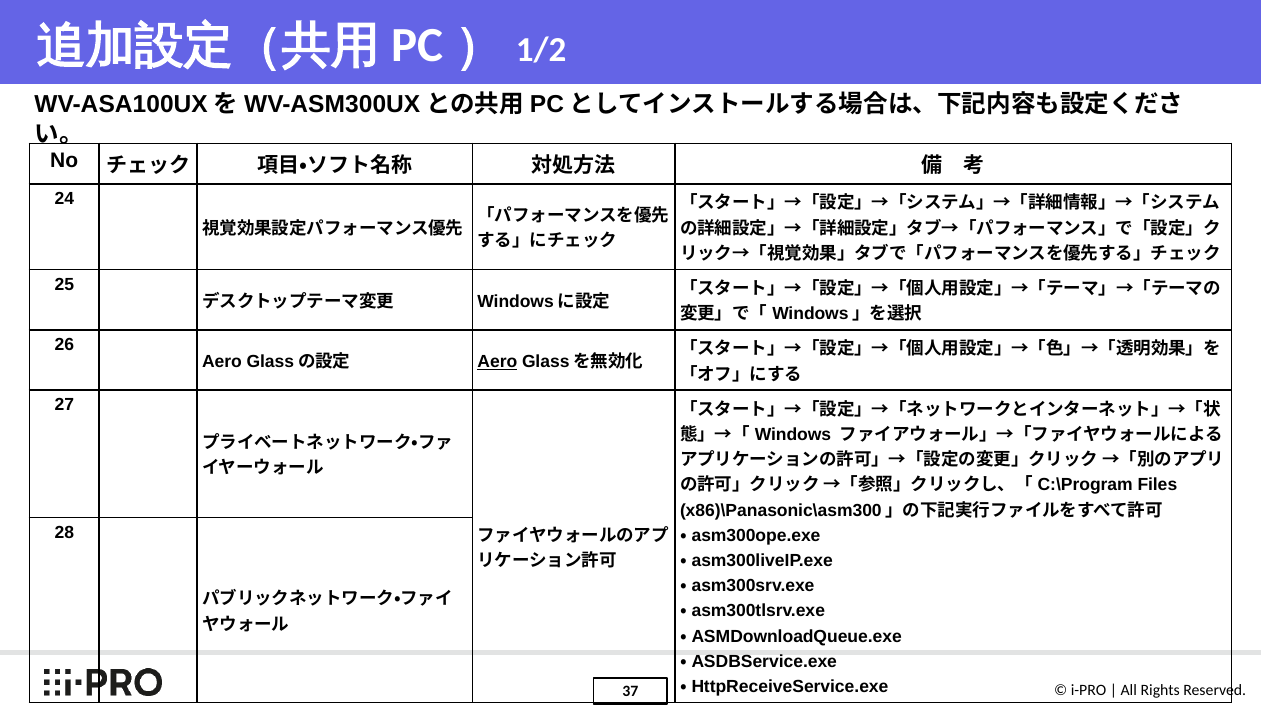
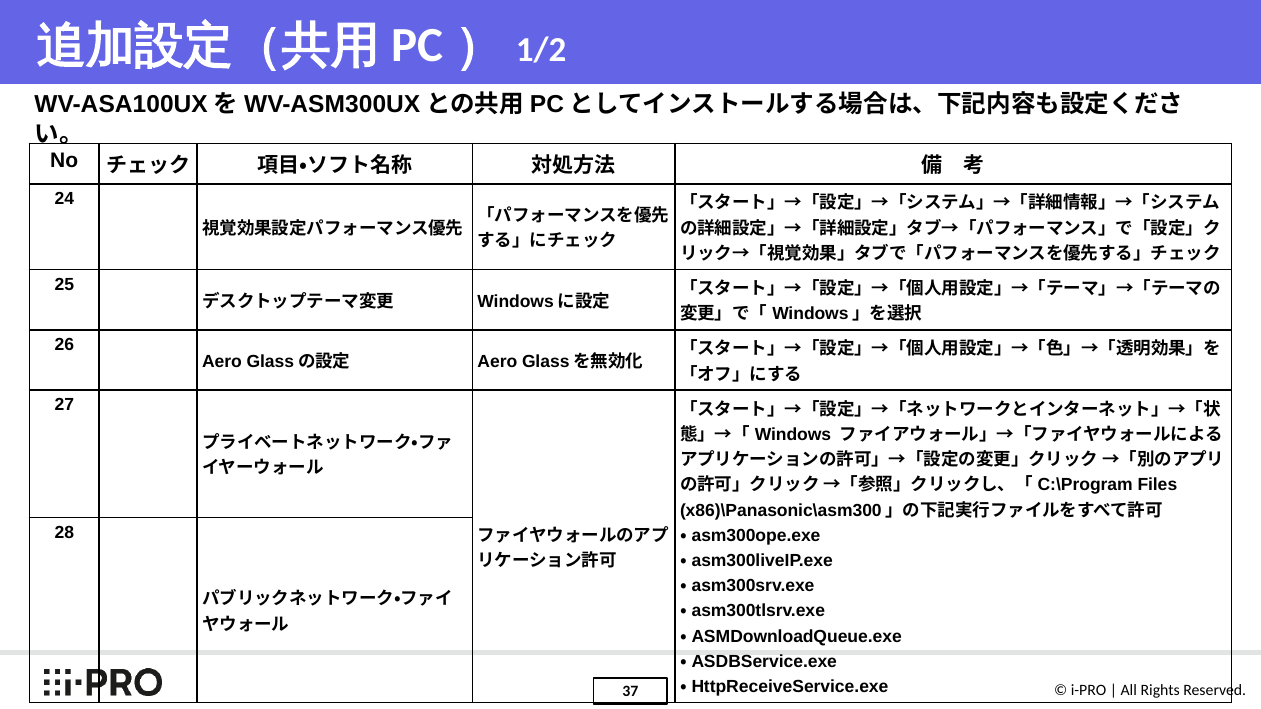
Aero underline: present -> none (497, 362)
